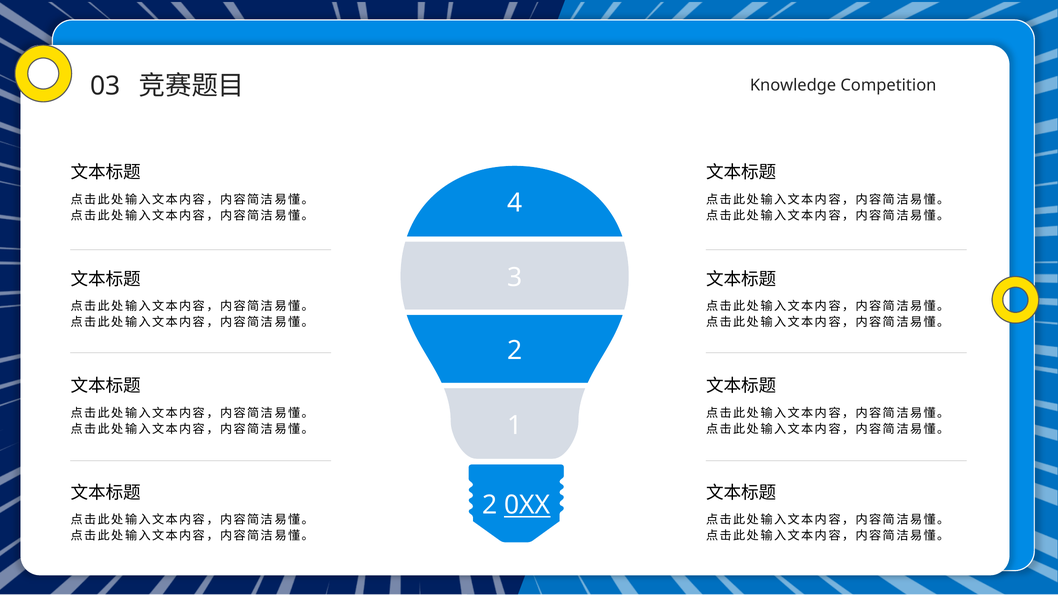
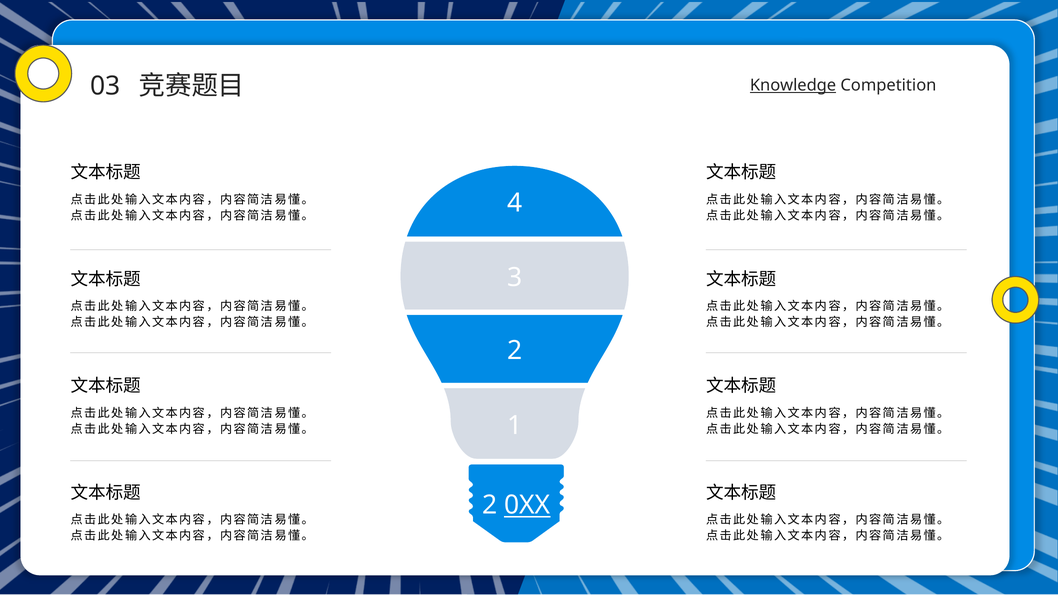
Knowledge underline: none -> present (793, 85)
